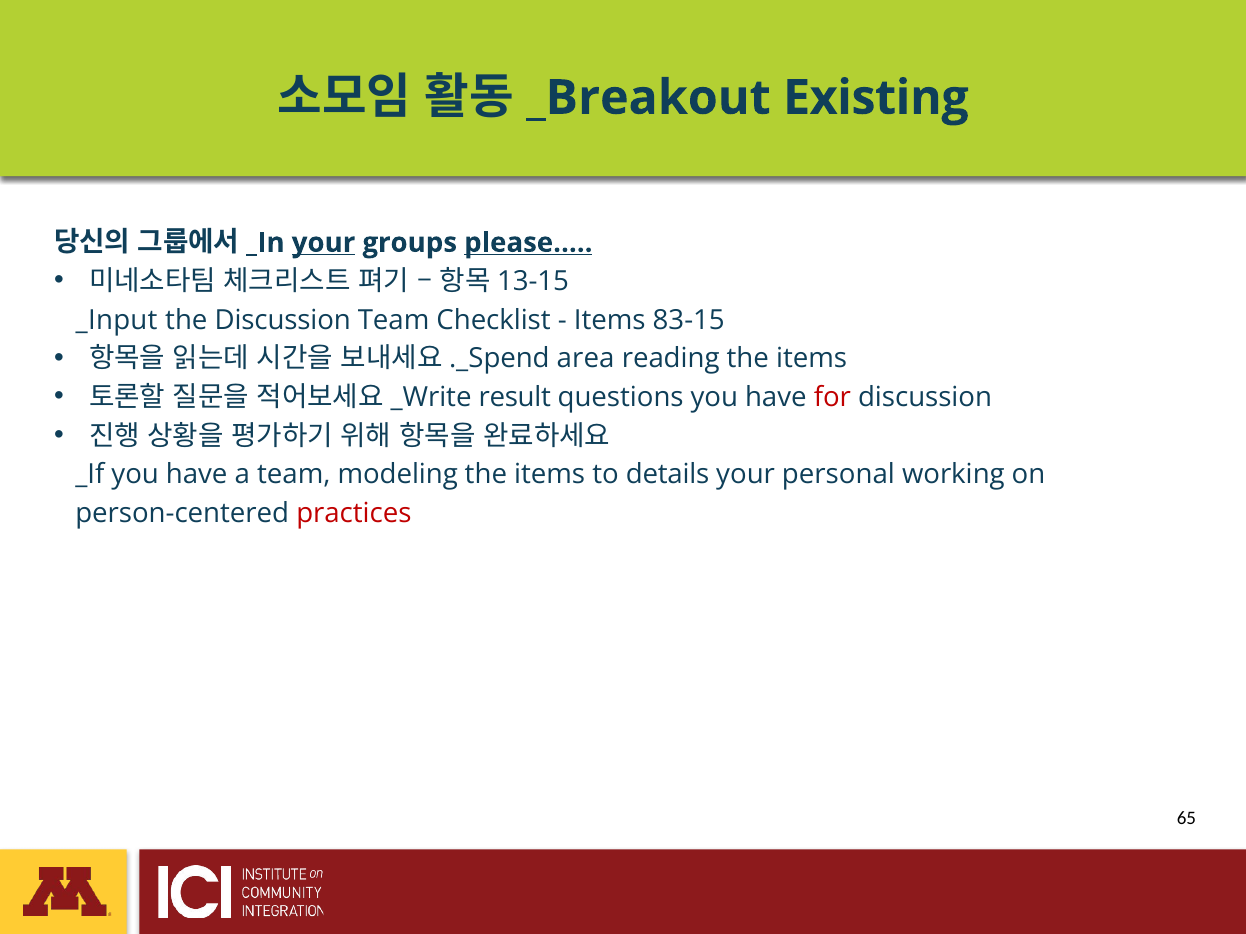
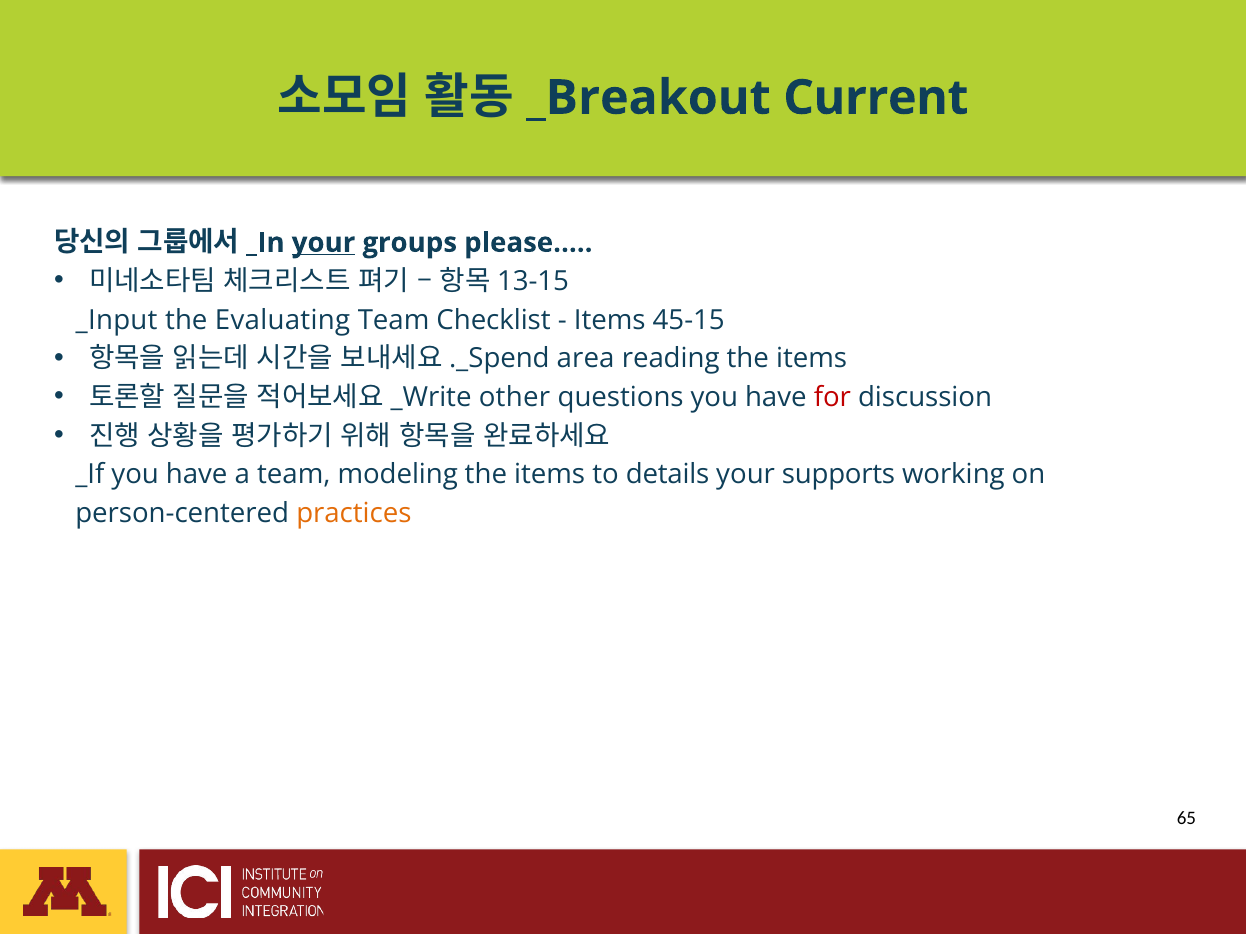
Existing: Existing -> Current (876, 98)
please… underline: present -> none (528, 243)
the Discussion: Discussion -> Evaluating (283, 320)
83-15: 83-15 -> 45-15 (689, 320)
result: result -> other (515, 398)
personal: personal -> supports (839, 475)
practices colour: red -> orange (354, 514)
